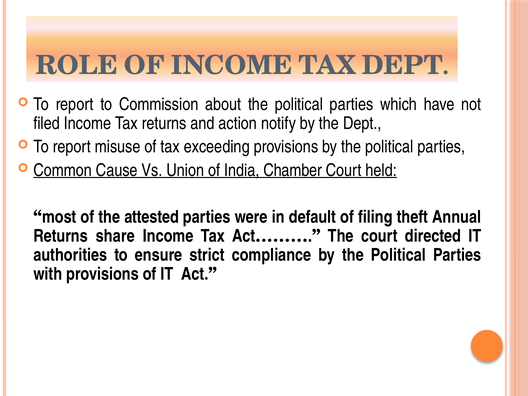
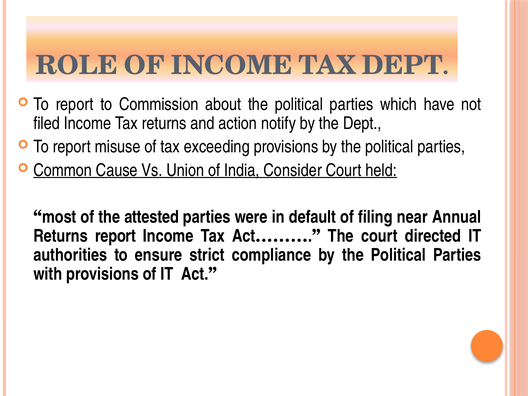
Chamber: Chamber -> Consider (293, 170)
theft: theft -> near (412, 217)
Returns share: share -> report (115, 236)
